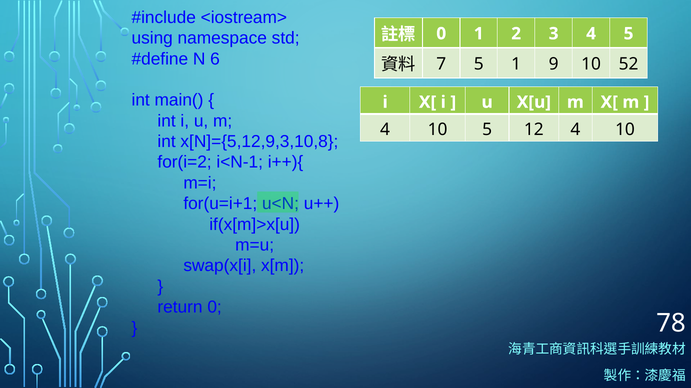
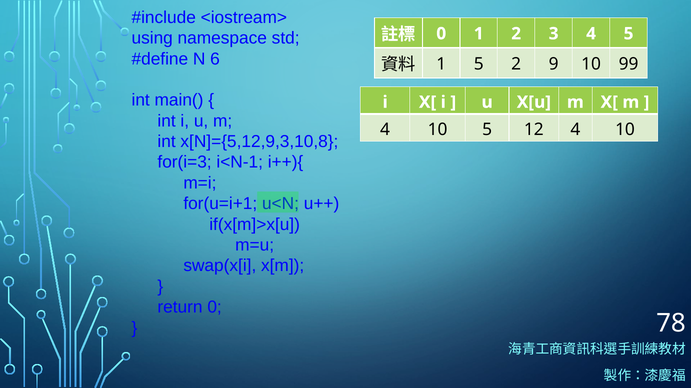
7: 7 -> 1 (441, 64)
5 1: 1 -> 2 (516, 64)
52: 52 -> 99 (629, 64)
for(i=2: for(i=2 -> for(i=3 (185, 163)
